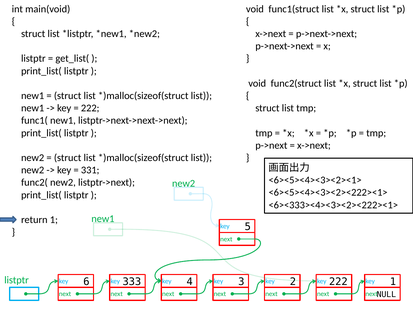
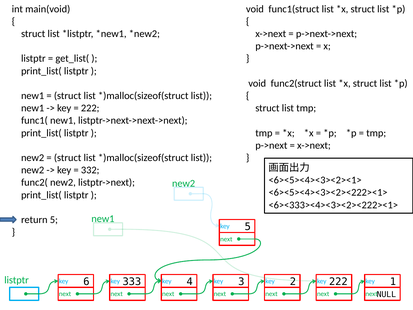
331: 331 -> 332 (90, 170)
return 1: 1 -> 5 (54, 220)
